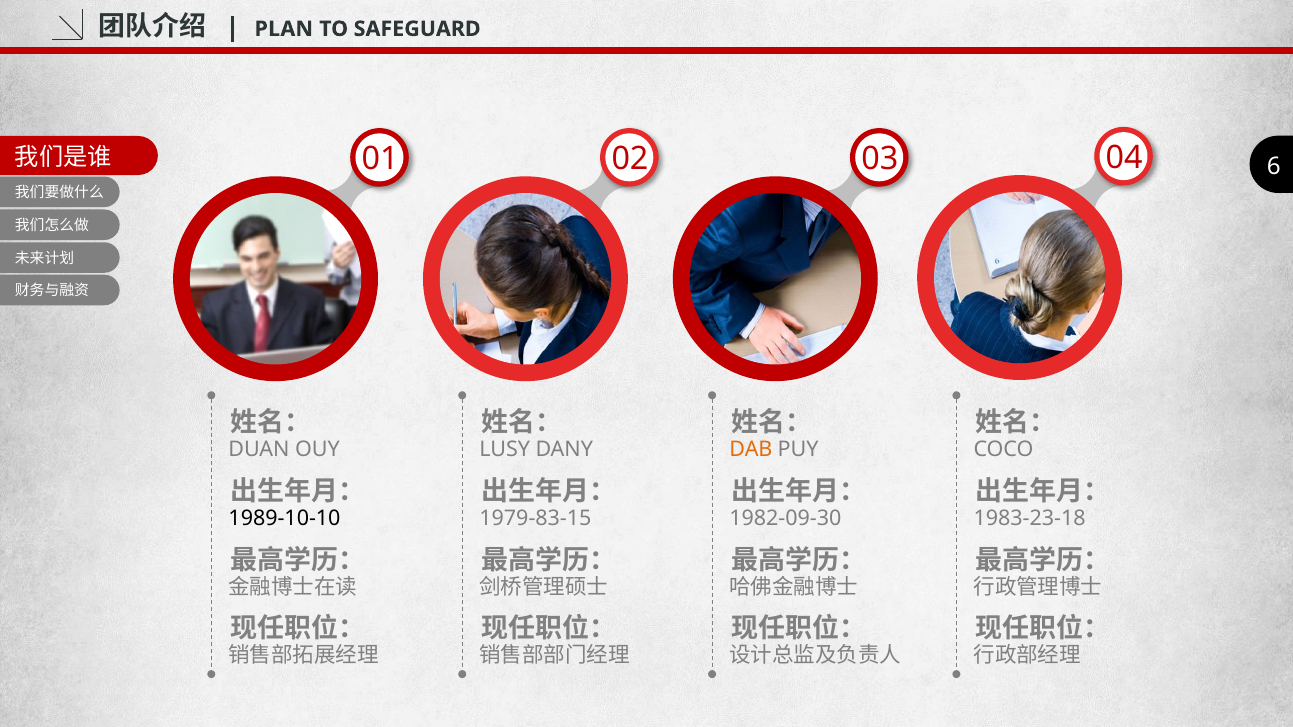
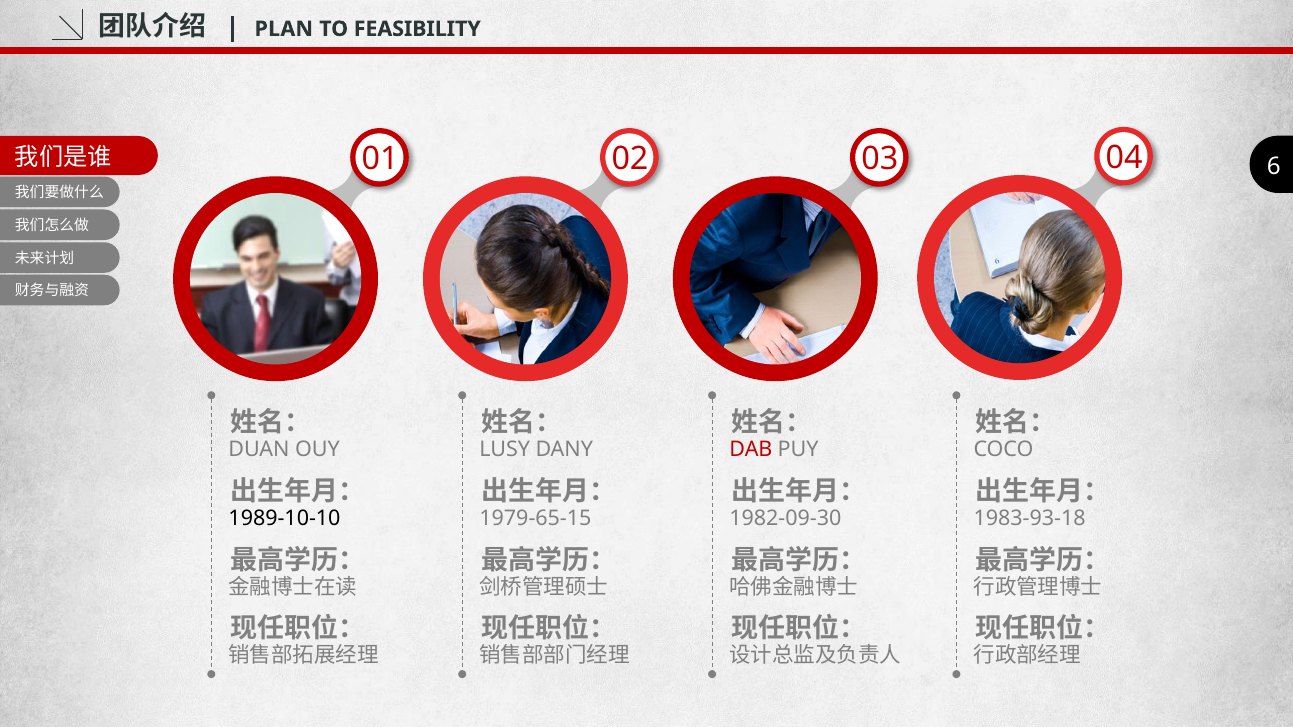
SAFEGUARD: SAFEGUARD -> FEASIBILITY (417, 29)
DAB colour: orange -> red (751, 449)
1979-83-15: 1979-83-15 -> 1979-65-15 (535, 519)
1983-23-18: 1983-23-18 -> 1983-93-18 (1030, 519)
